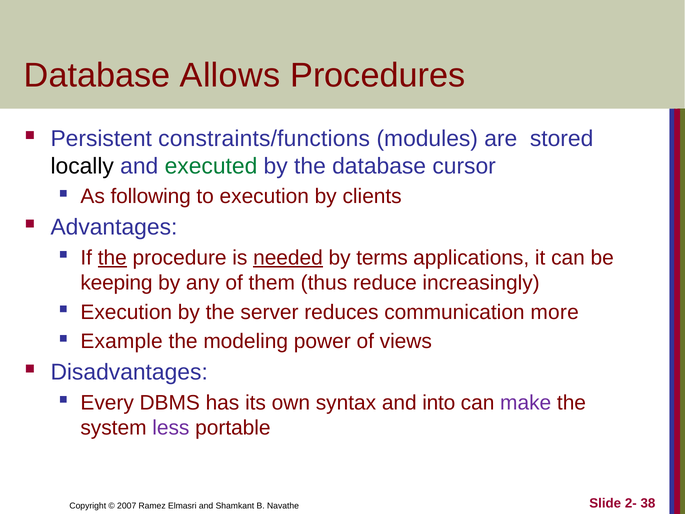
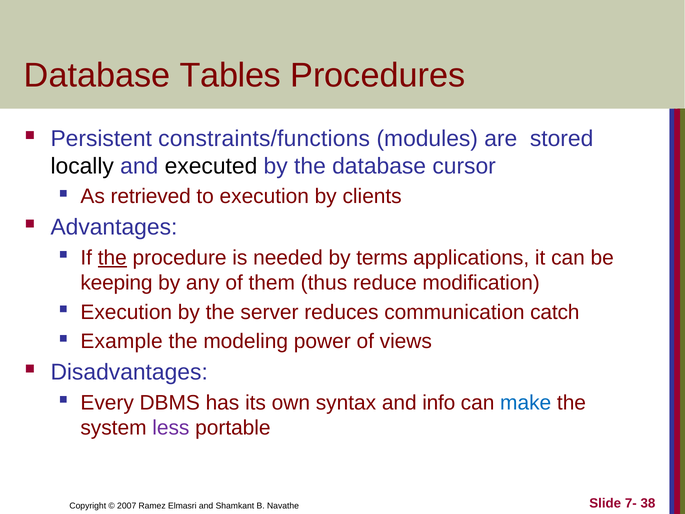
Allows: Allows -> Tables (230, 75)
executed colour: green -> black (211, 166)
following: following -> retrieved (151, 196)
needed underline: present -> none (288, 258)
increasingly: increasingly -> modification (481, 283)
more: more -> catch (555, 312)
into: into -> info (439, 402)
make colour: purple -> blue (526, 402)
2-: 2- -> 7- (631, 503)
